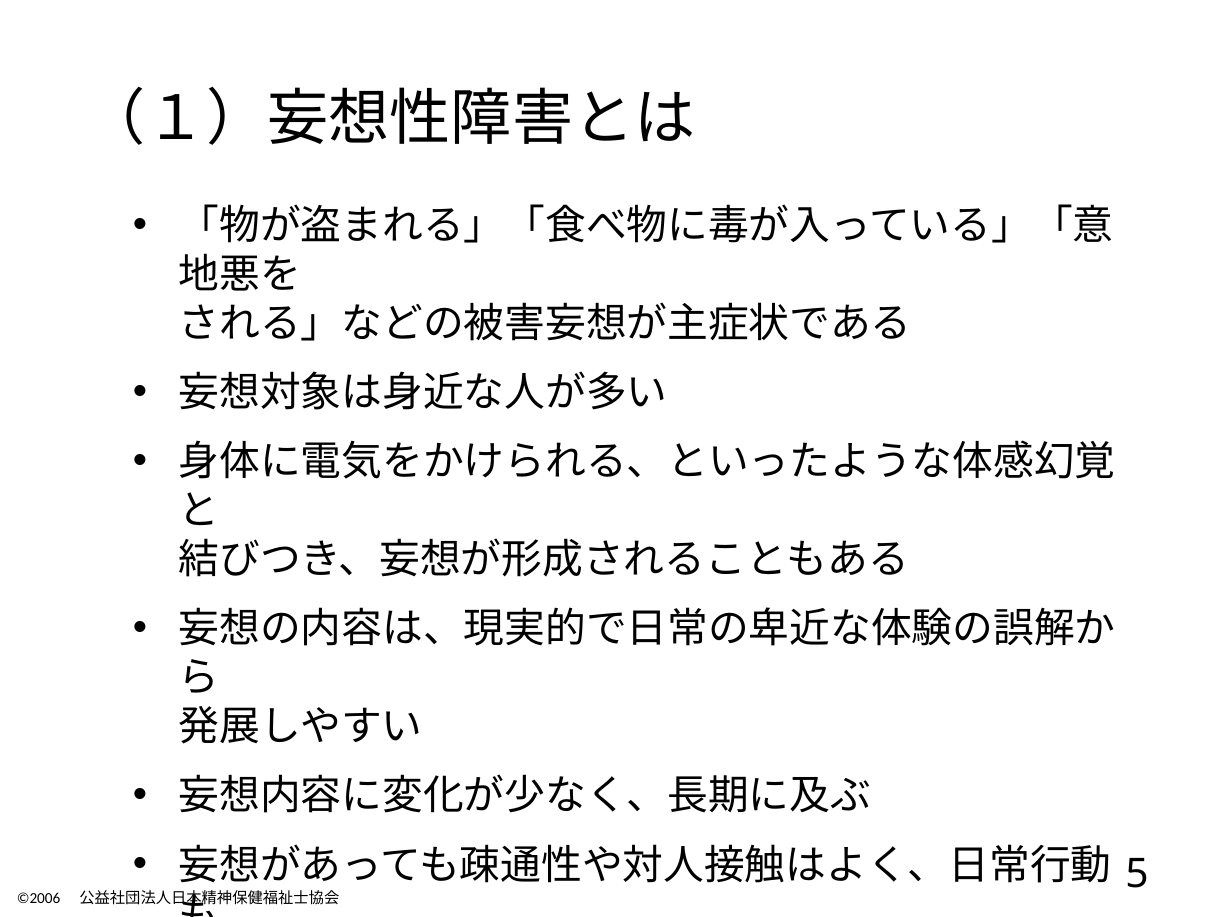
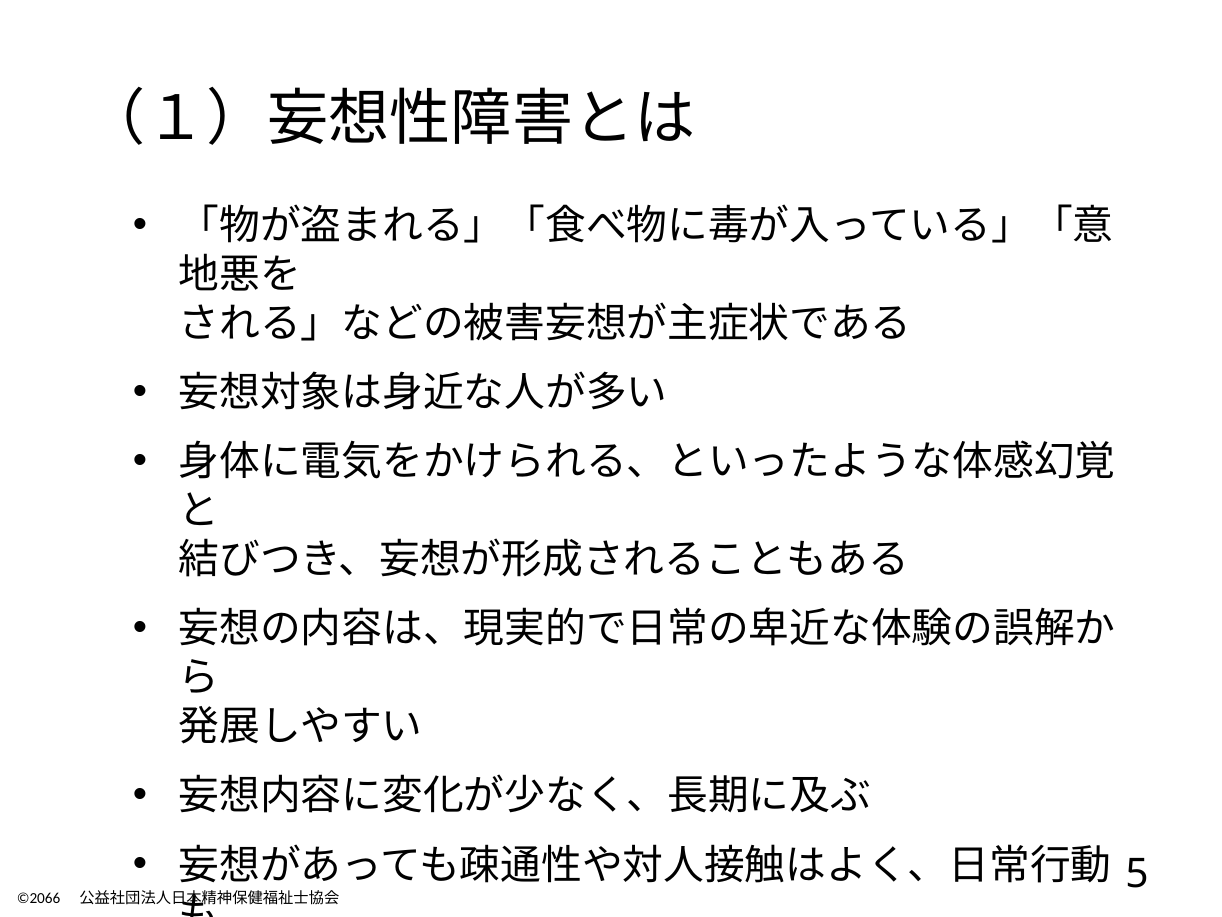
©2006: ©2006 -> ©2066 (39, 898)
